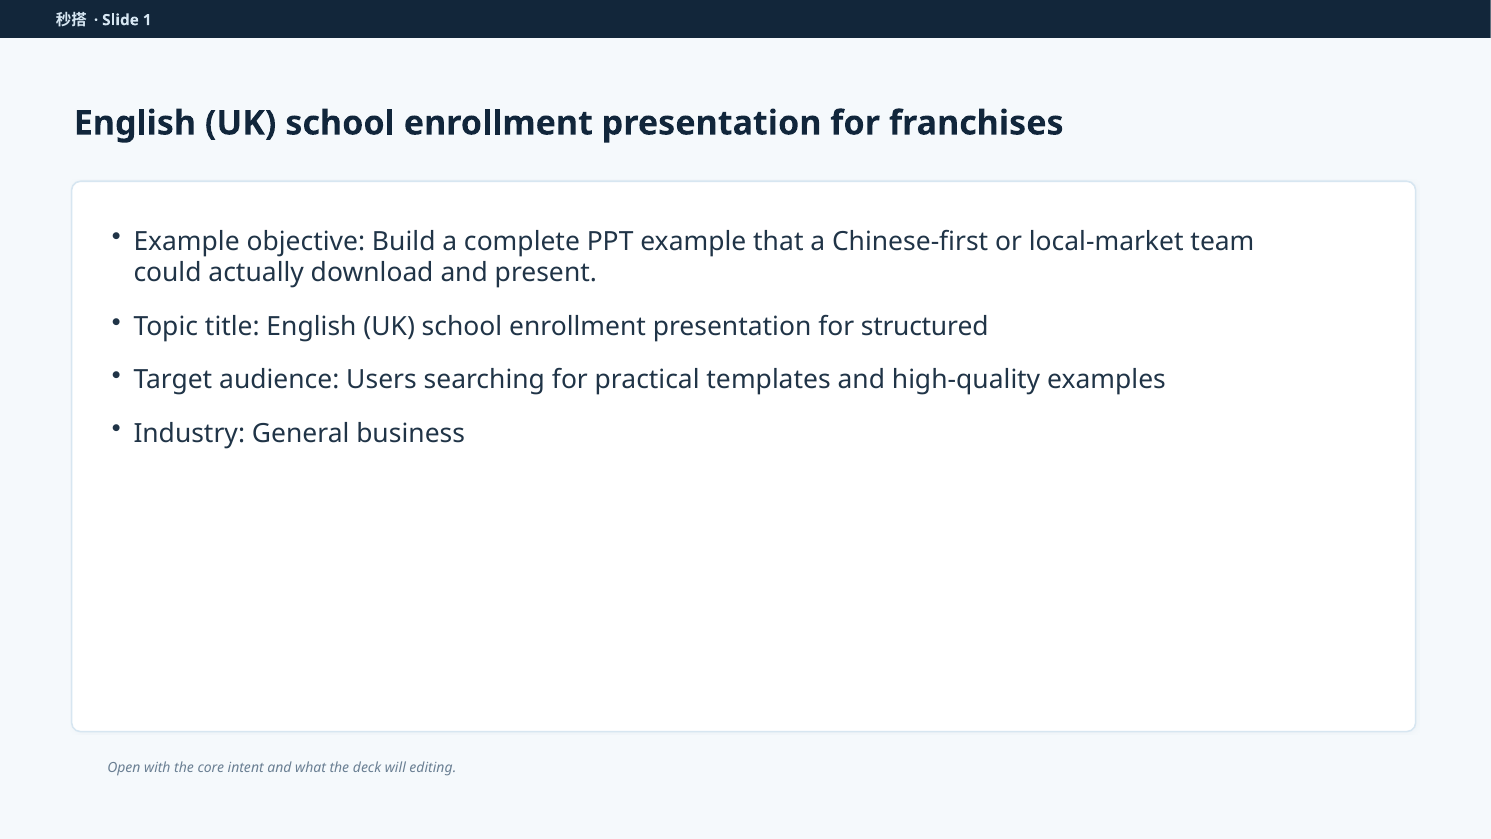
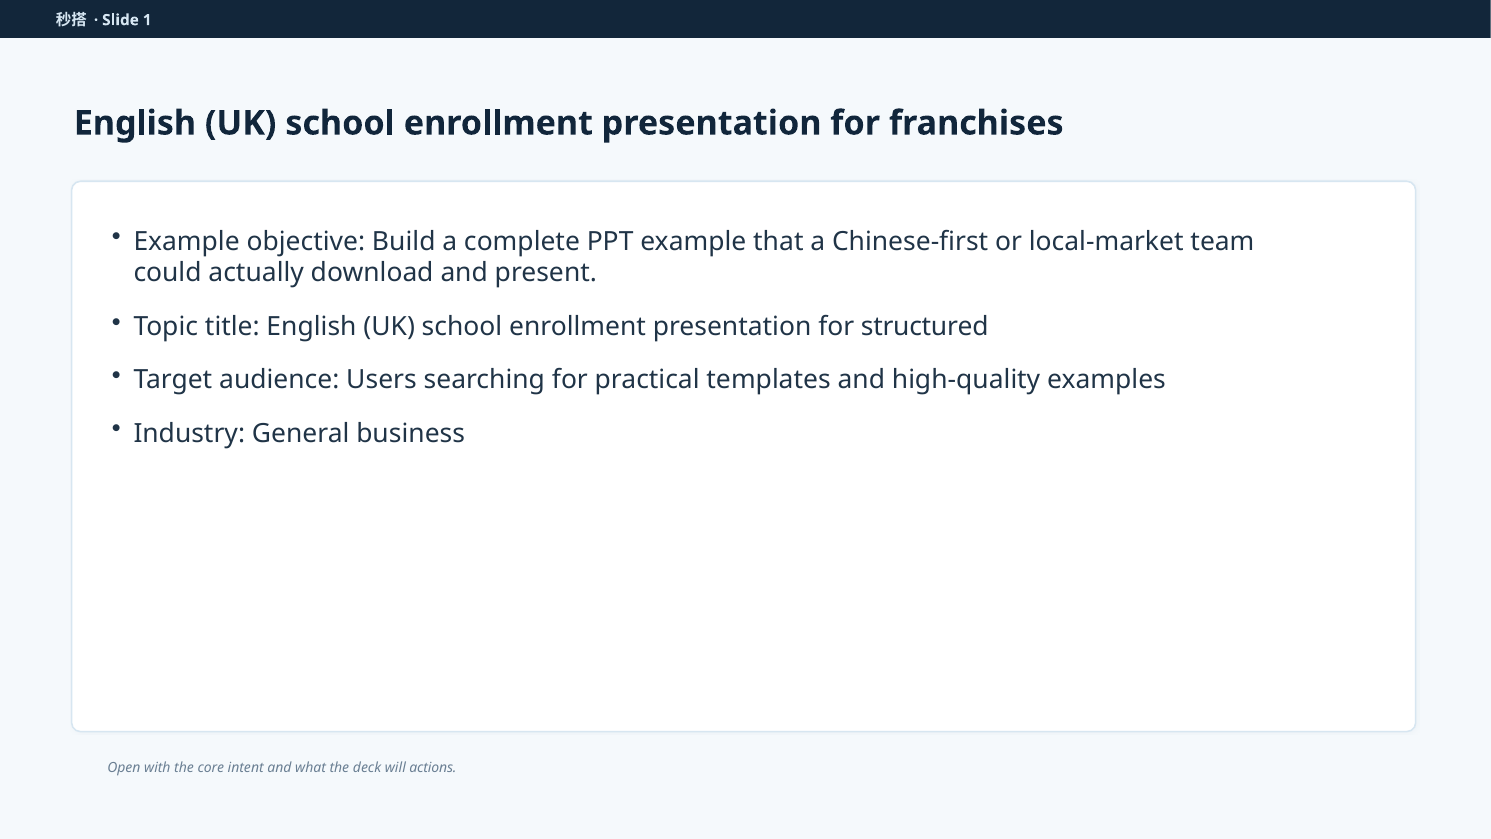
editing: editing -> actions (433, 768)
